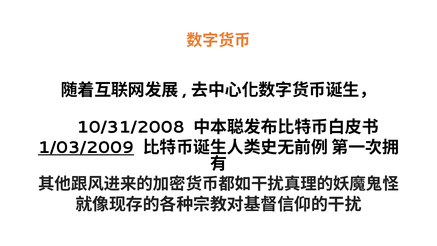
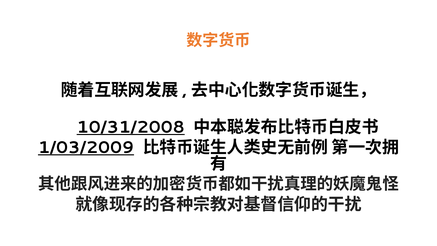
10/31/2008 underline: none -> present (131, 127)
